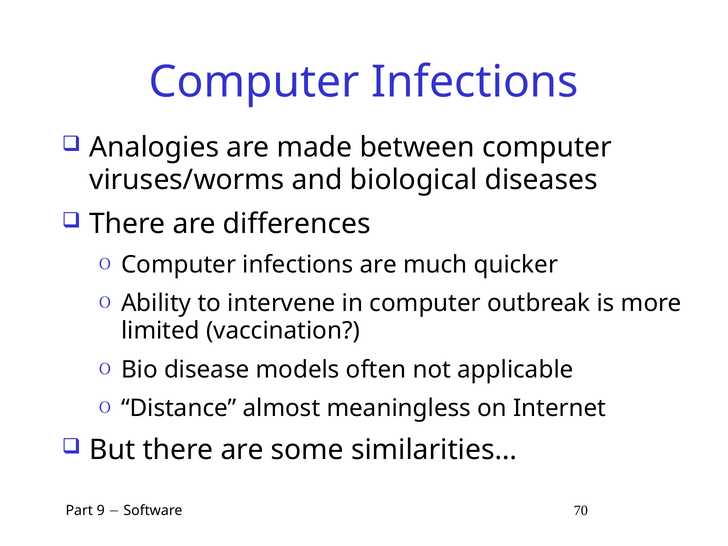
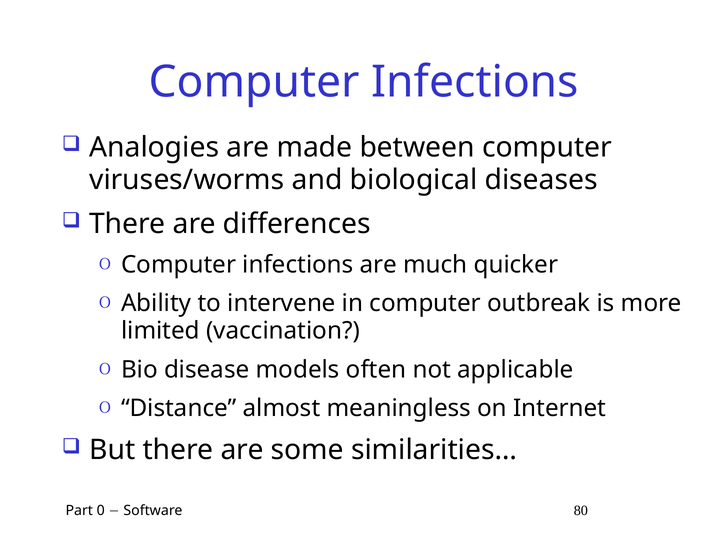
9: 9 -> 0 (101, 511)
70: 70 -> 80 (581, 511)
